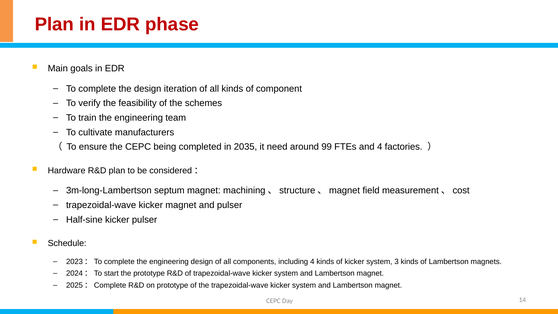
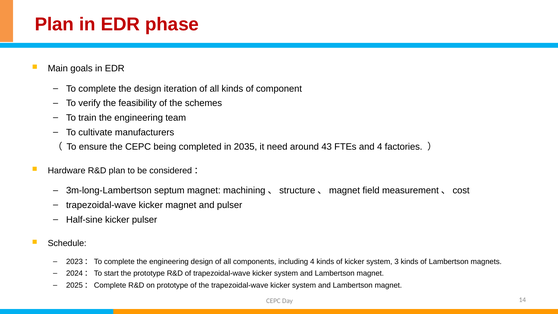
99: 99 -> 43 (327, 147)
